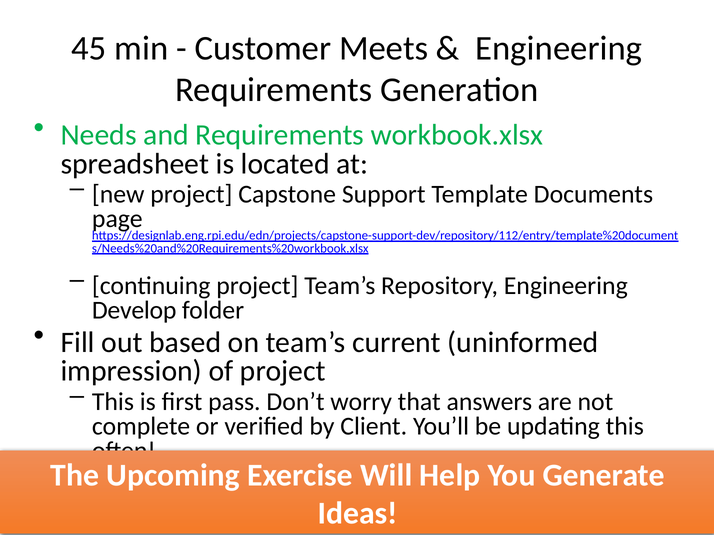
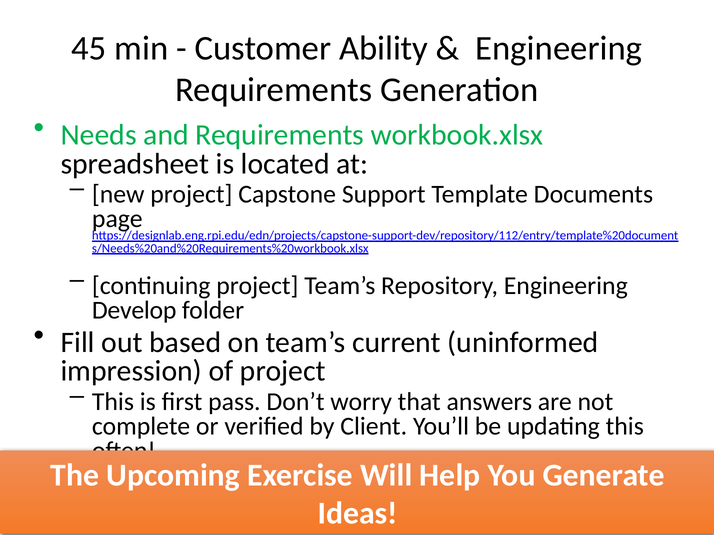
Meets: Meets -> Ability (384, 48)
